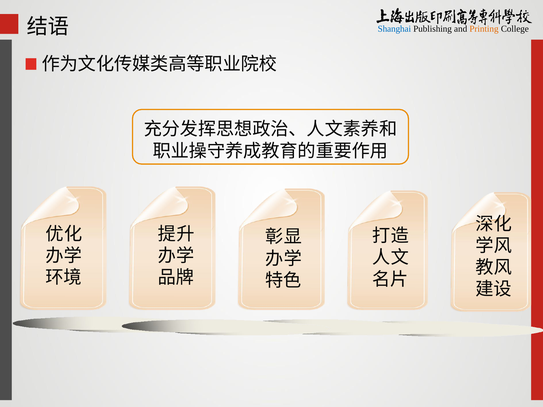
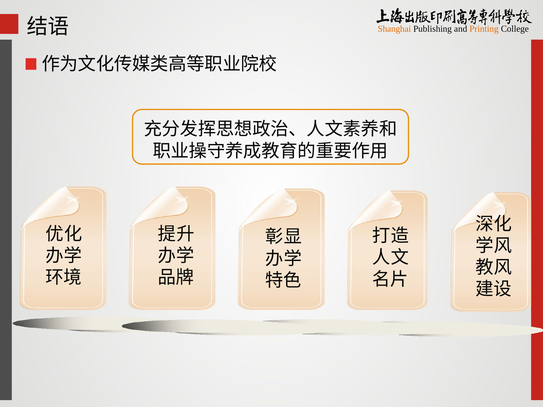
Shanghai colour: blue -> orange (394, 29)
